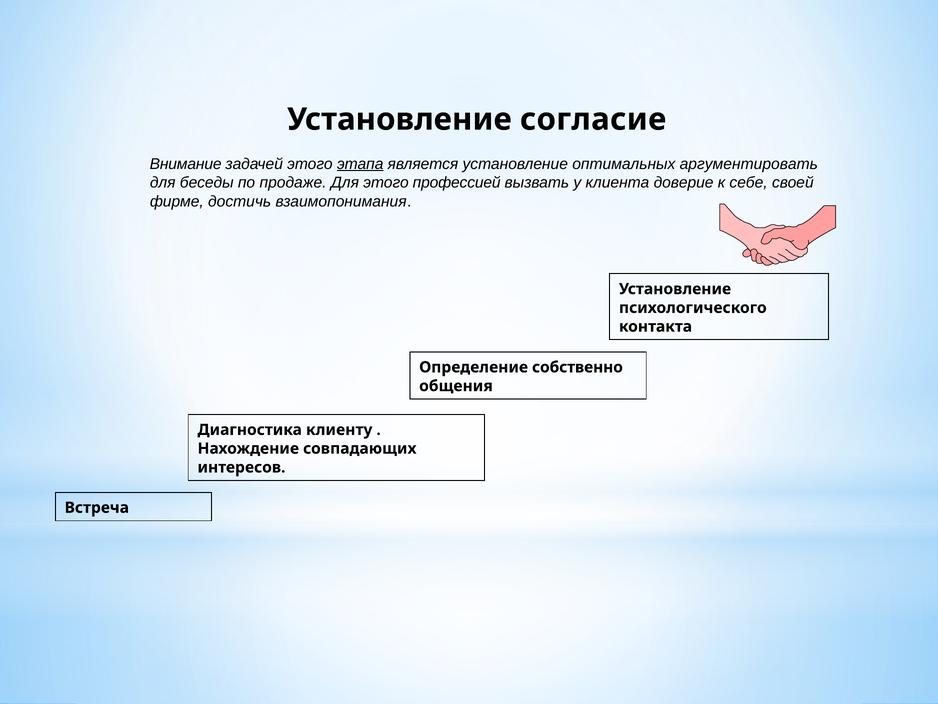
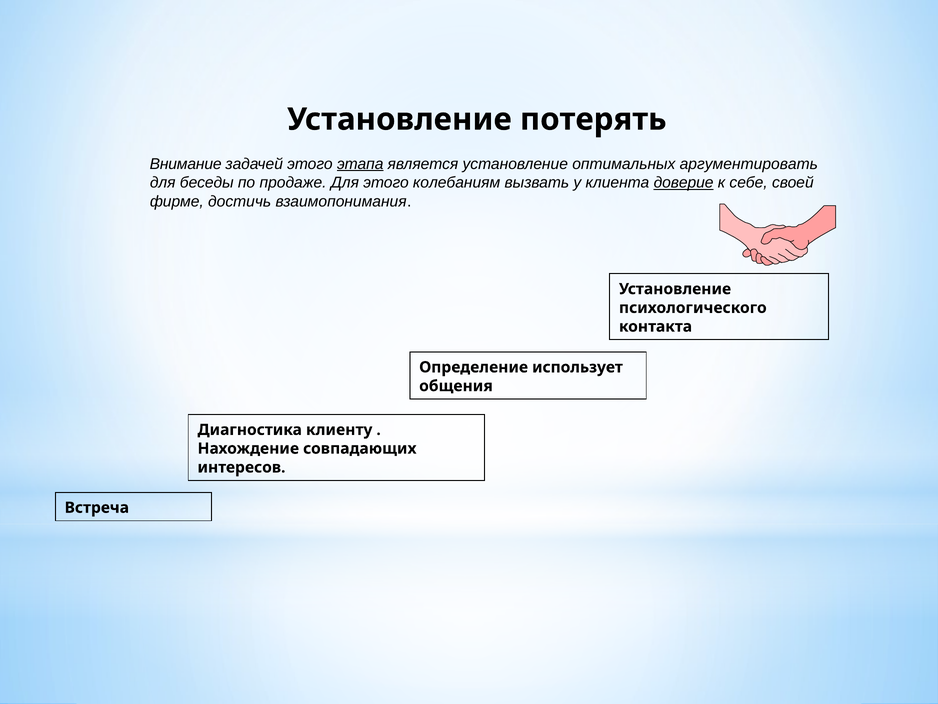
согласие: согласие -> потерять (593, 119)
профессией: профессией -> колебаниям (457, 183)
доверие underline: none -> present (684, 183)
собственно: собственно -> использует (577, 367)
